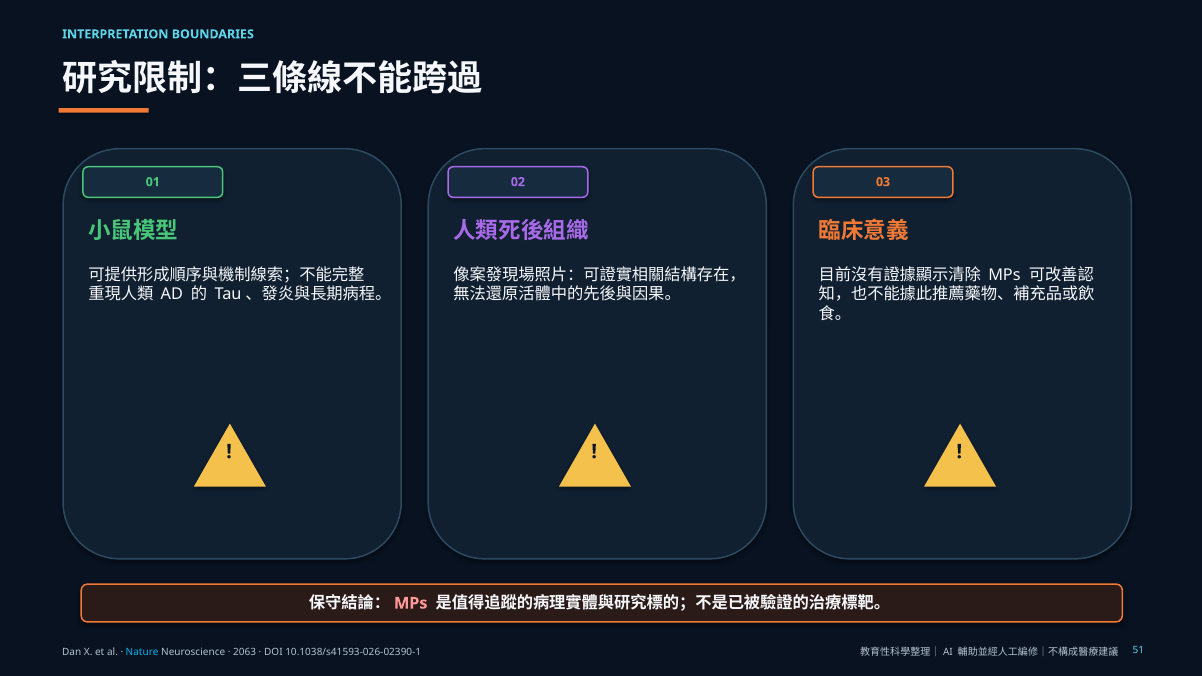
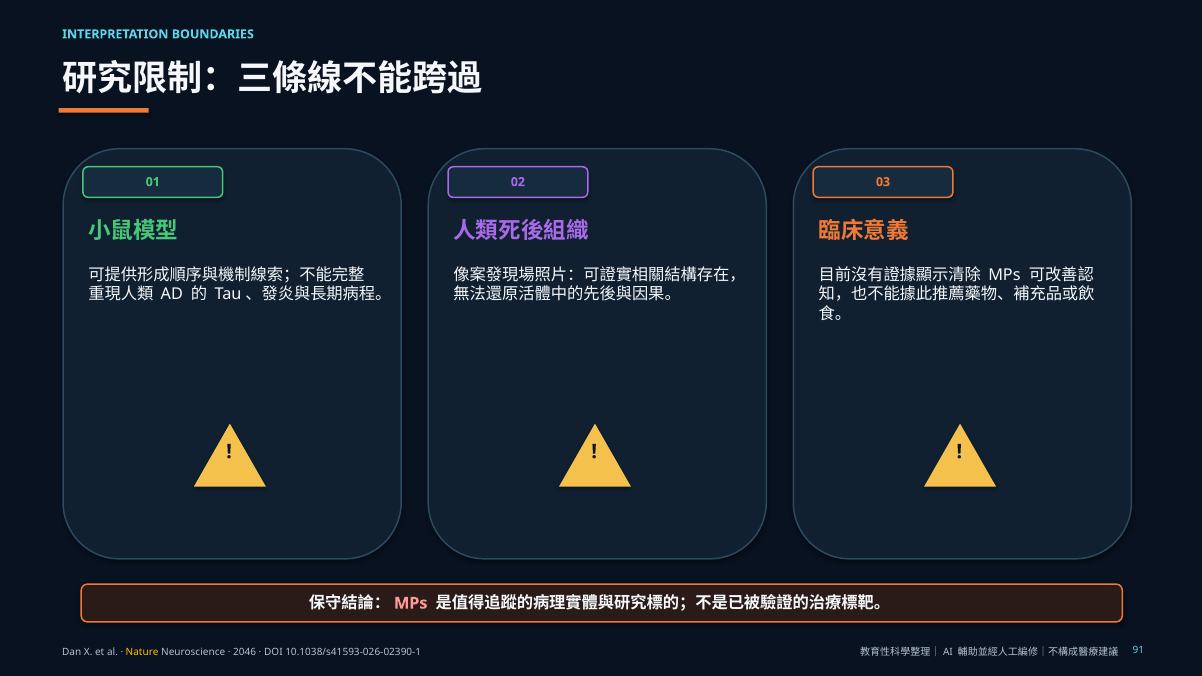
Nature colour: light blue -> yellow (142, 652)
2063: 2063 -> 2046 (245, 652)
51: 51 -> 91 (1138, 651)
